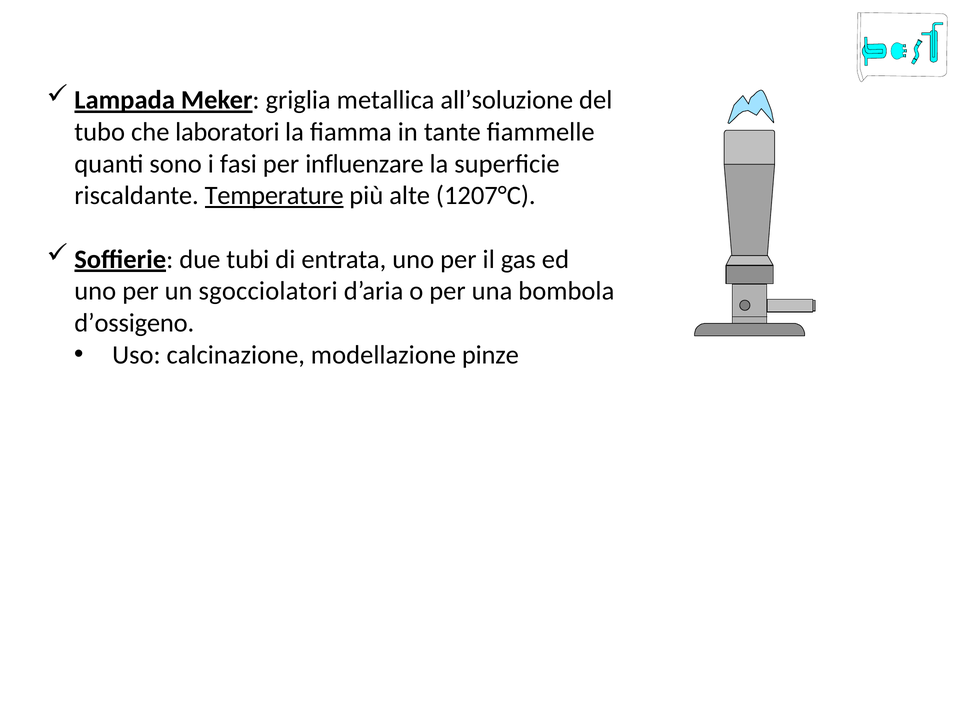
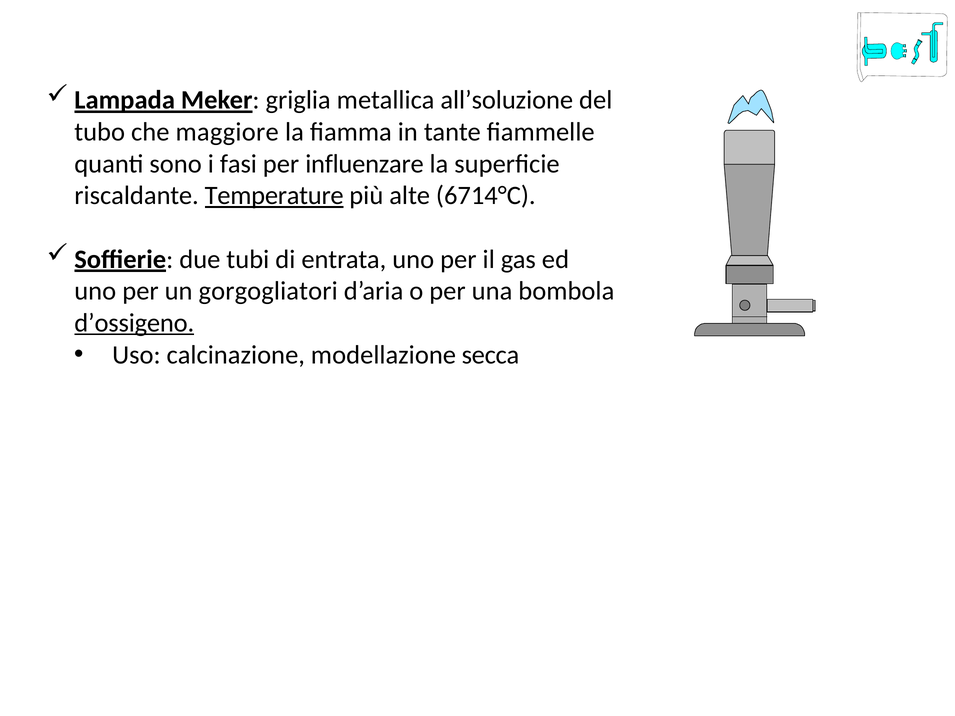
laboratori: laboratori -> maggiore (227, 132)
1207°C: 1207°C -> 6714°C (486, 196)
sgocciolatori: sgocciolatori -> gorgogliatori (268, 291)
d’ossigeno underline: none -> present (134, 323)
pinze: pinze -> secca (490, 355)
